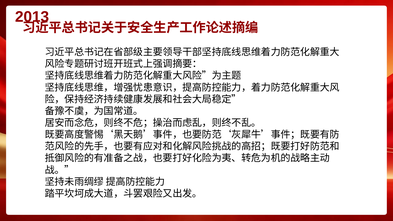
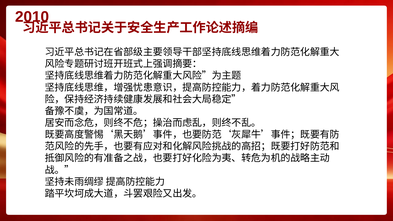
2013: 2013 -> 2010 (32, 17)
